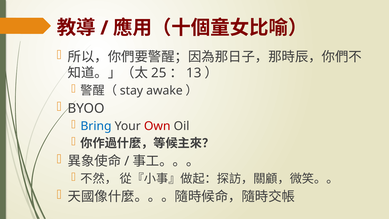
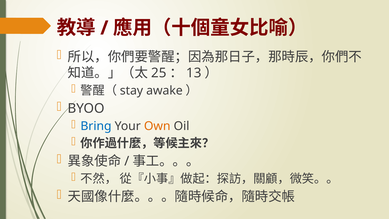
Own colour: red -> orange (157, 126)
